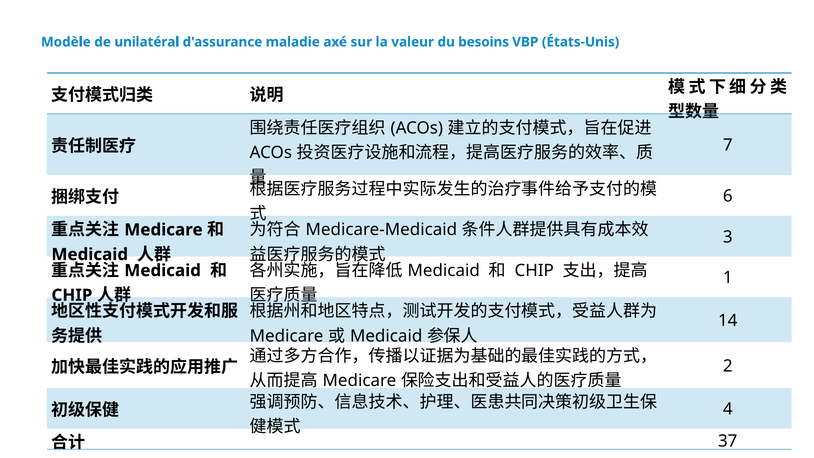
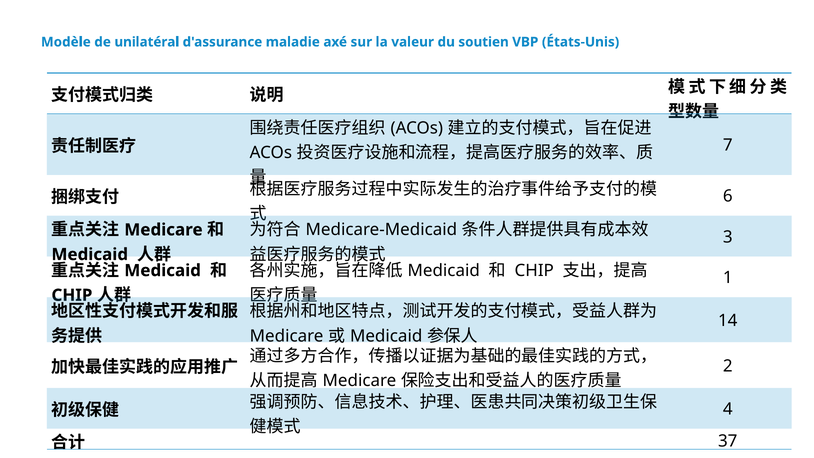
besoins: besoins -> soutien (484, 42)
